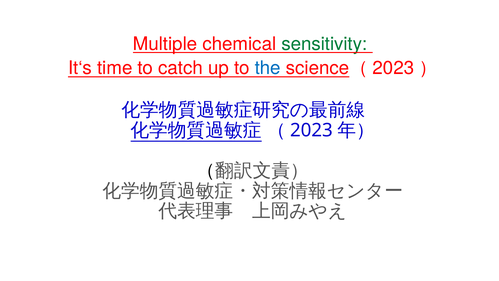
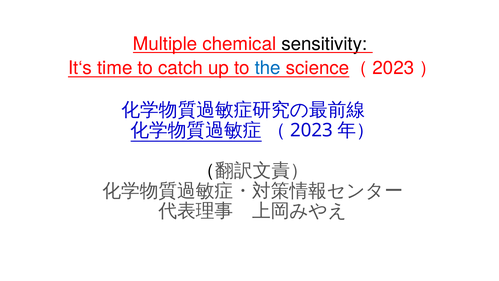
sensitivity colour: green -> black (324, 44)
